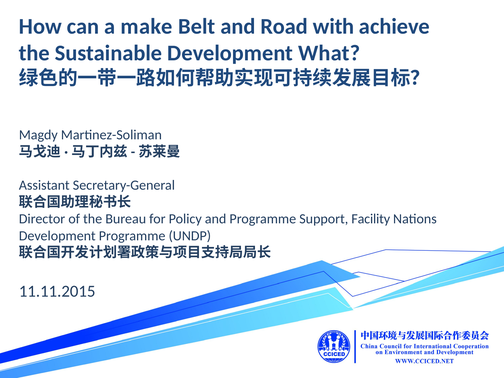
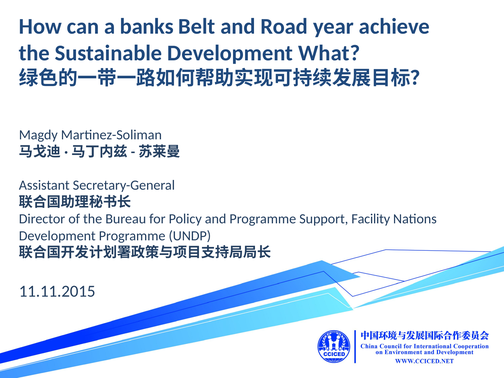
make: make -> banks (147, 26)
with: with -> year (333, 26)
